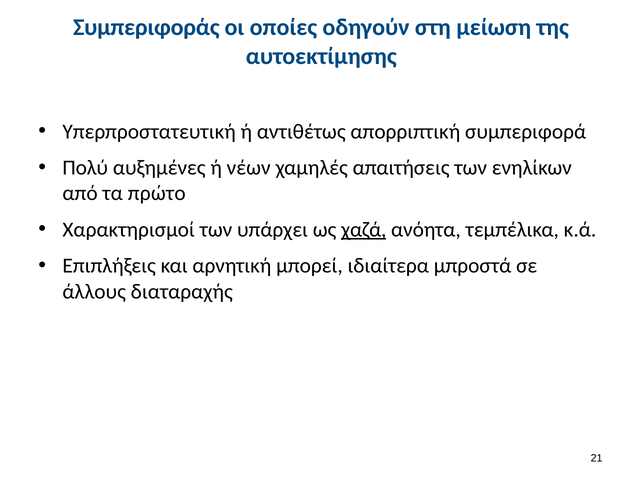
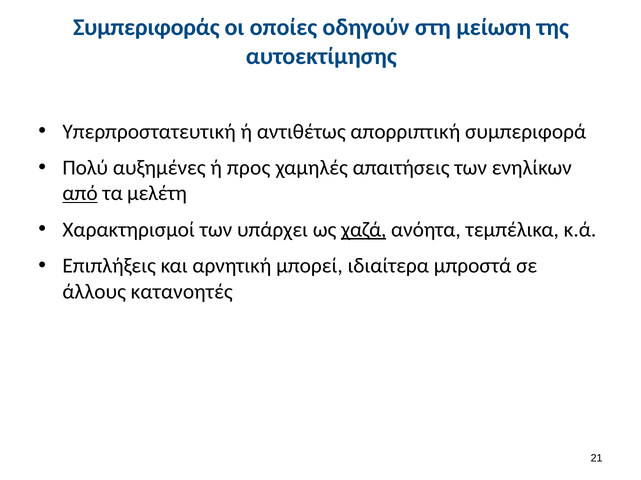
νέων: νέων -> προς (249, 168)
από underline: none -> present (80, 194)
πρώτο: πρώτο -> μελέτη (157, 194)
διαταραχής: διαταραχής -> κατανοητές (182, 292)
